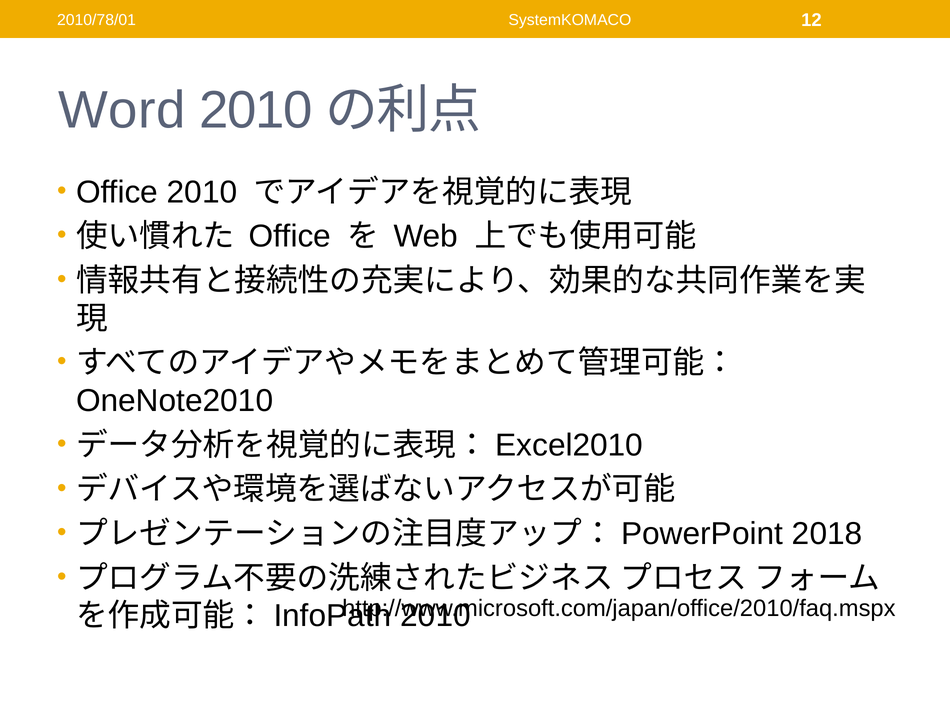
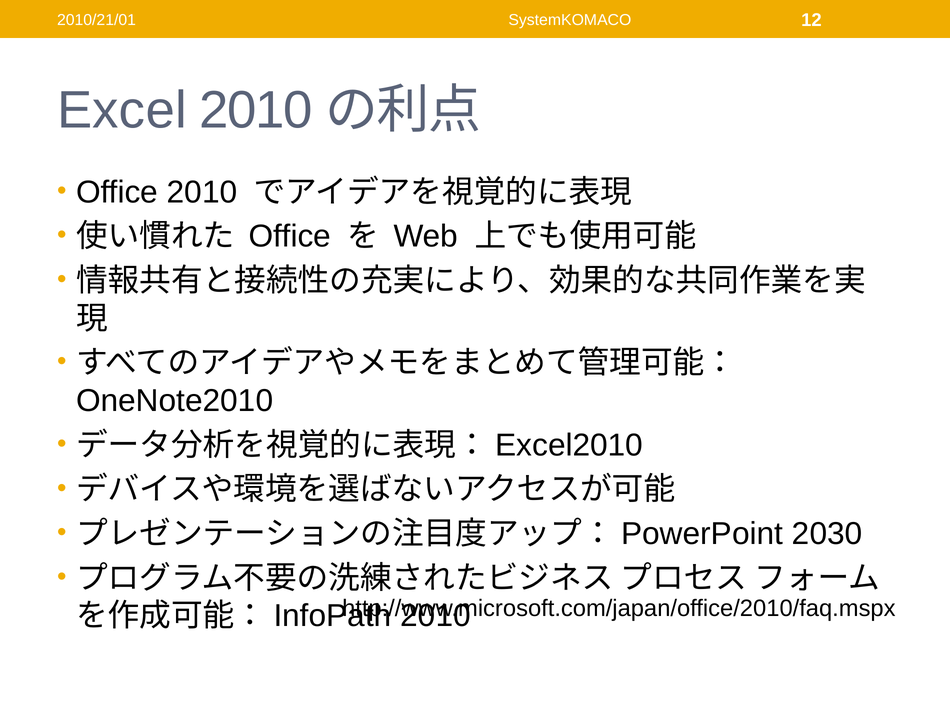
2010/78/01: 2010/78/01 -> 2010/21/01 (96, 20)
Word: Word -> Excel (122, 111)
2018: 2018 -> 2030 (827, 534)
